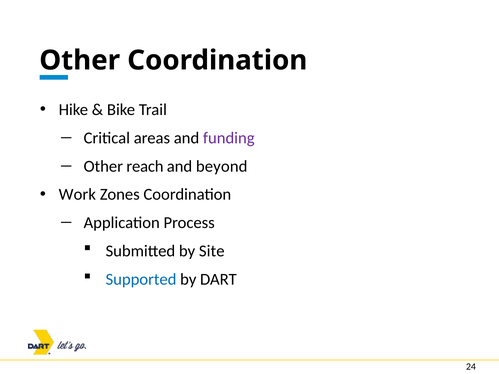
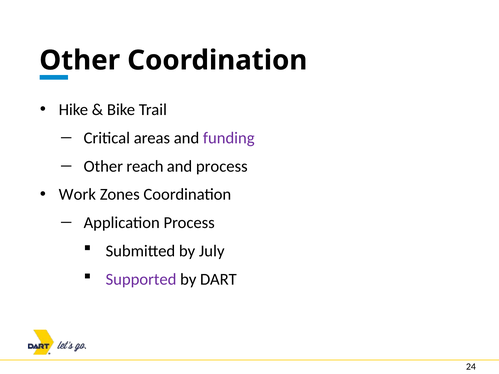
and beyond: beyond -> process (222, 166)
Site: Site -> July (212, 251)
Supported colour: blue -> purple (141, 279)
